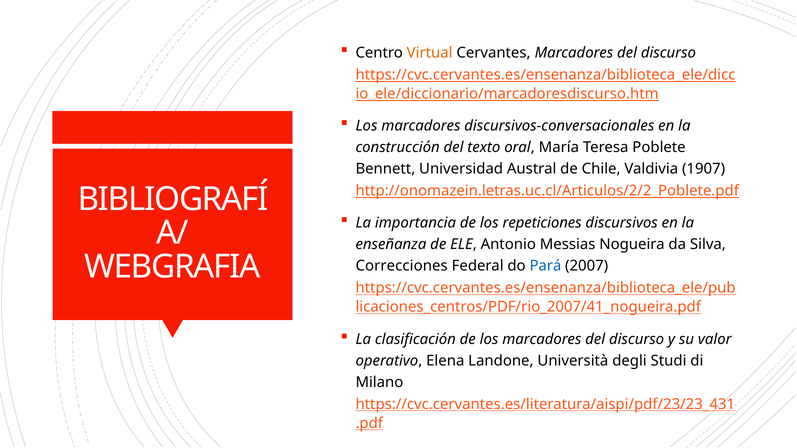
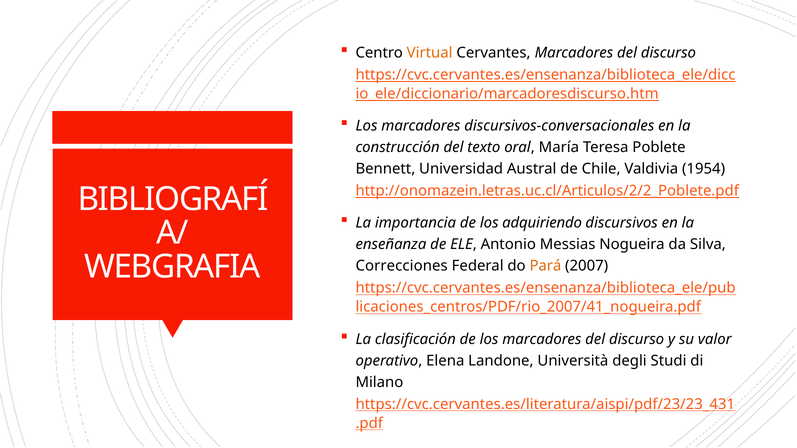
1907: 1907 -> 1954 (704, 169)
repeticiones: repeticiones -> adquiriendo (542, 223)
Pará colour: blue -> orange (545, 266)
